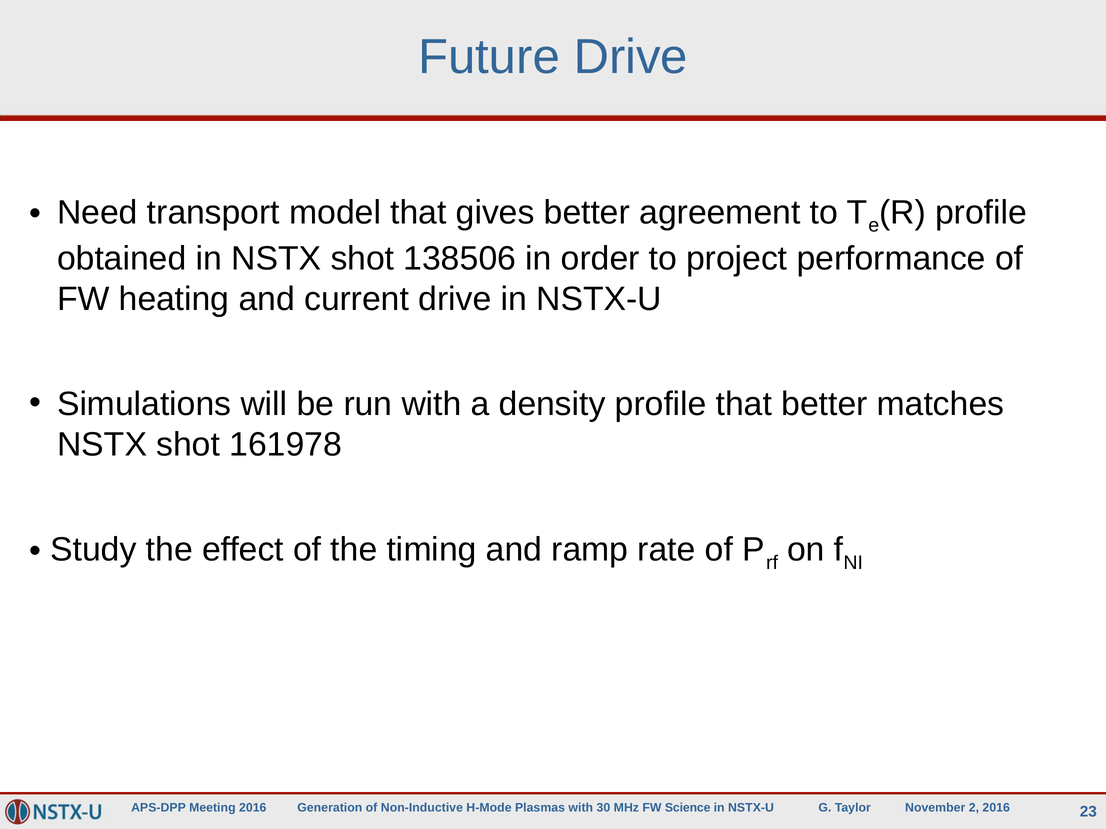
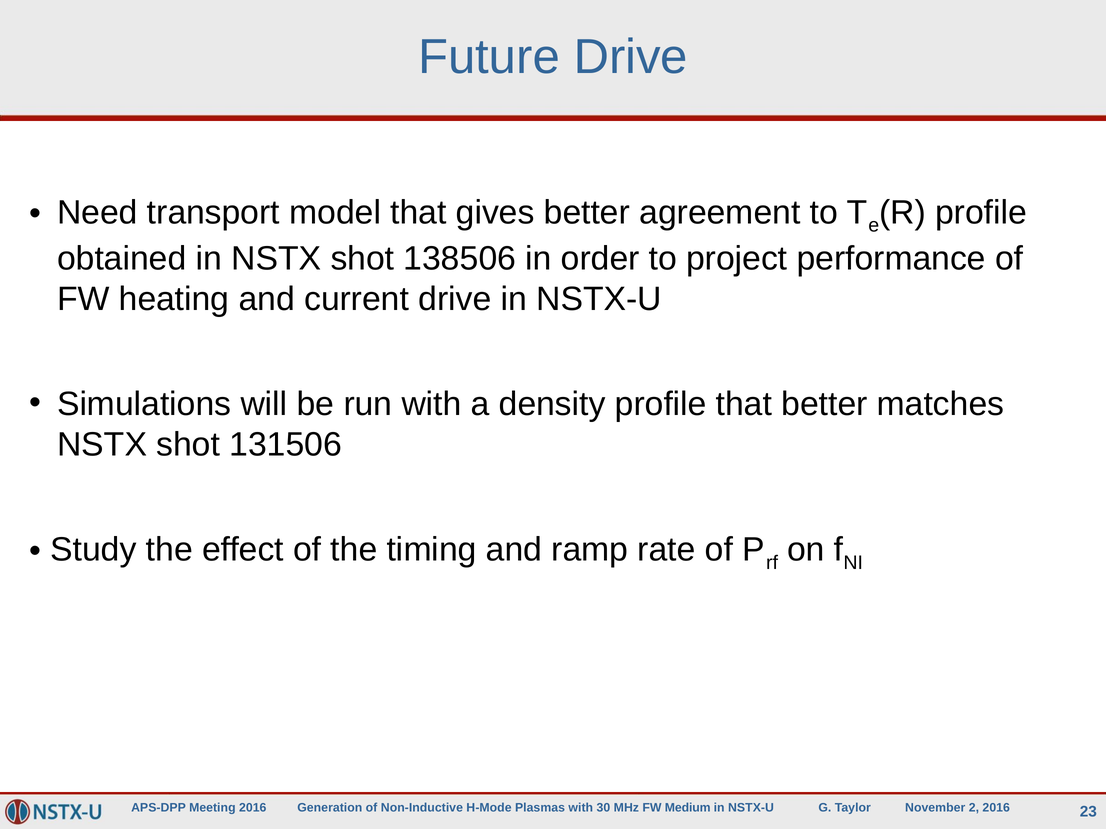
161978: 161978 -> 131506 (286, 445)
Science: Science -> Medium (688, 808)
